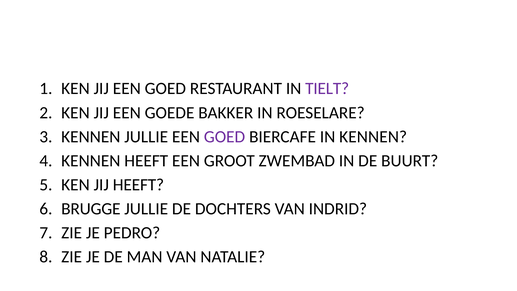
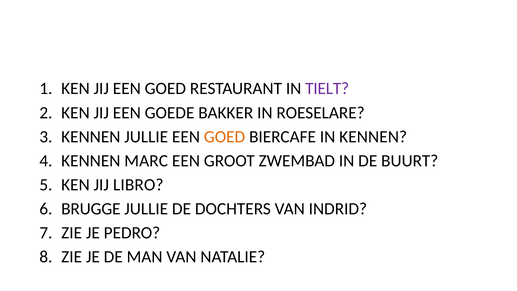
GOED colour: purple -> orange (225, 137)
KENNEN HEEFT: HEEFT -> MARC (146, 161)
JIJ HEEFT: HEEFT -> LIBRO (138, 185)
